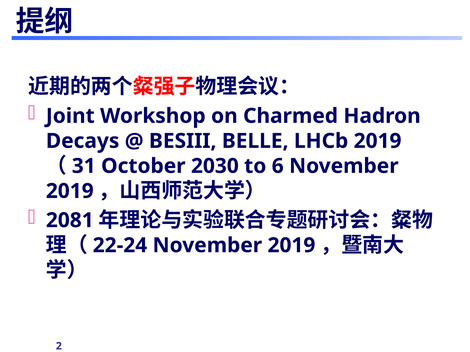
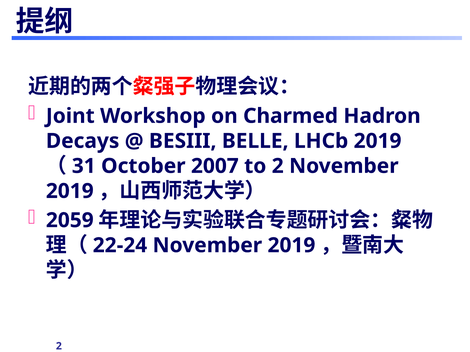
2030: 2030 -> 2007 (215, 166)
to 6: 6 -> 2 (278, 166)
2081: 2081 -> 2059 (70, 221)
